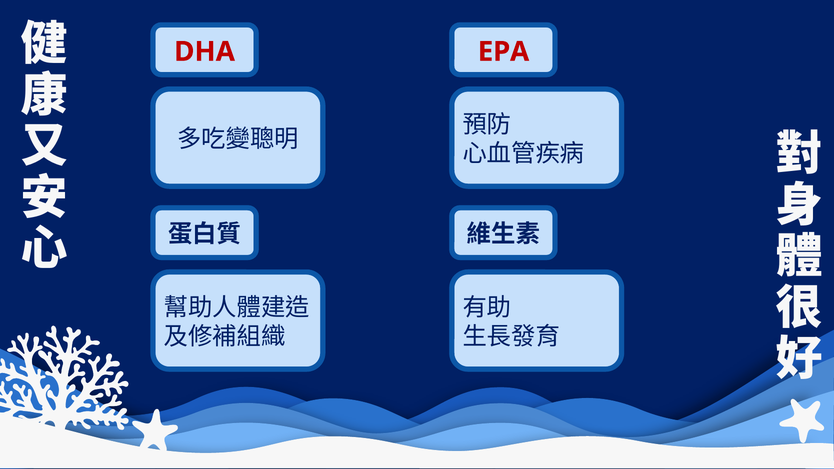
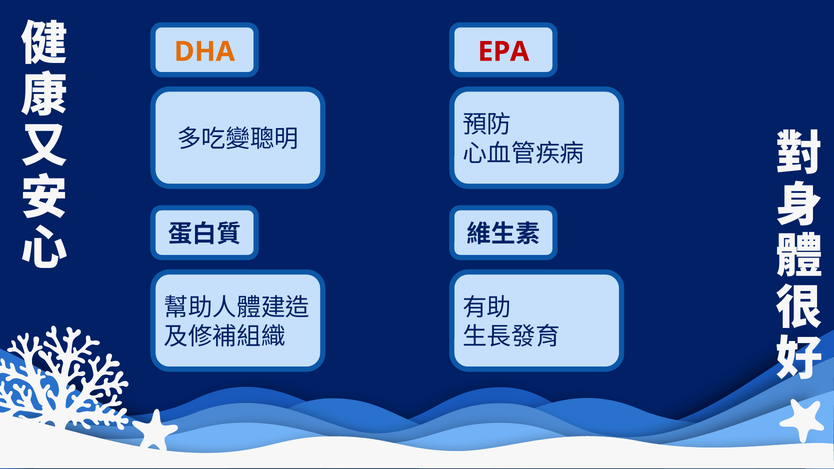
DHA colour: red -> orange (205, 52)
